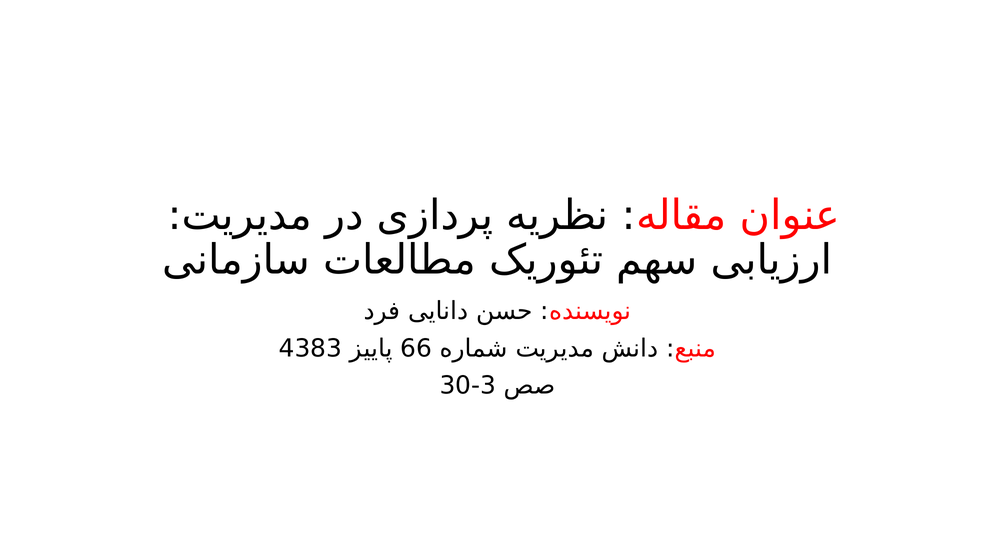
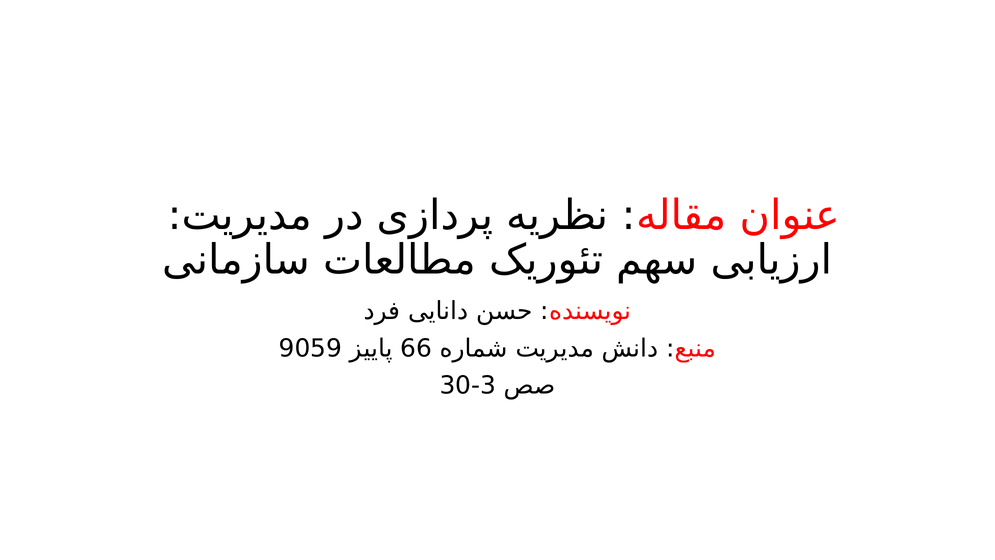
4383: 4383 -> 9059 (310, 348)
